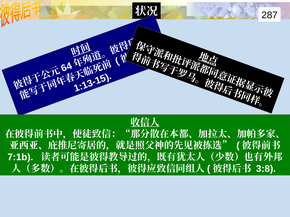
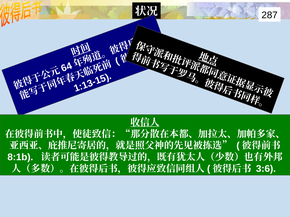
7:1b: 7:1b -> 8:1b (20, 158)
3:8: 3:8 -> 3:6 (266, 169)
